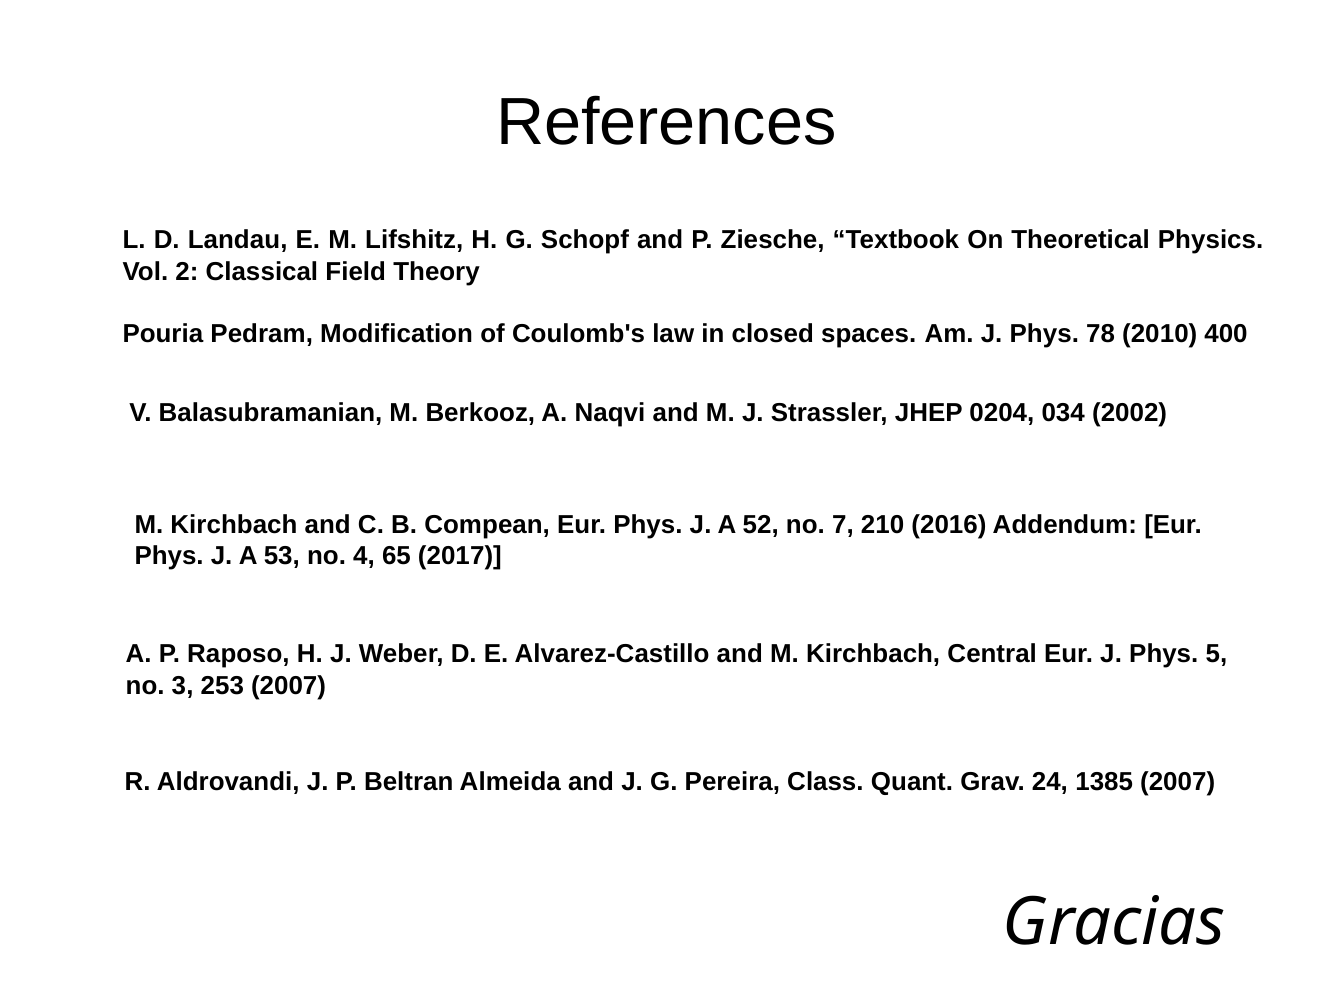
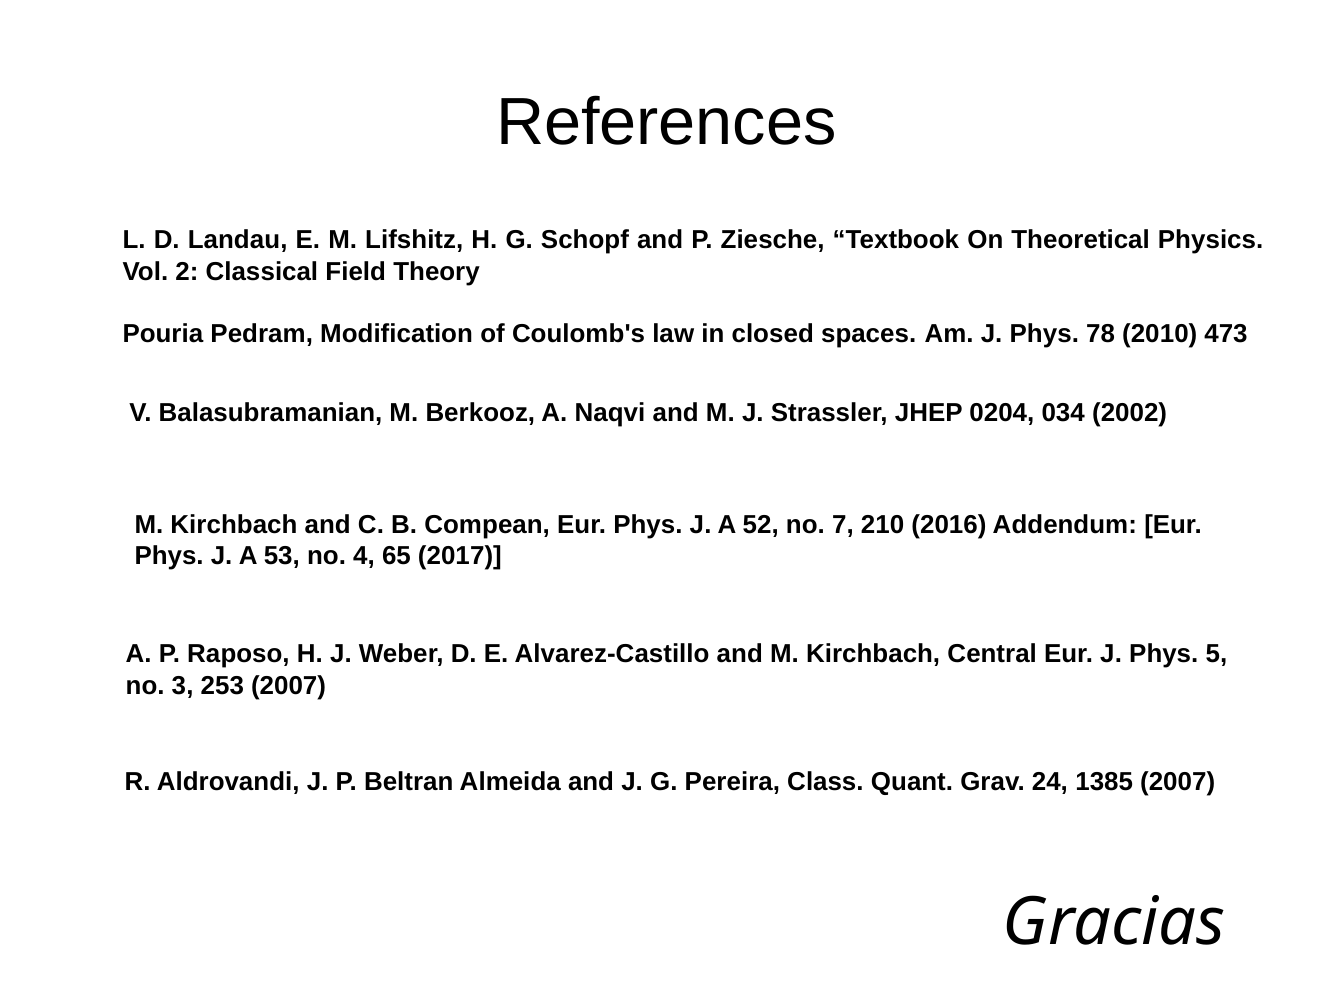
400: 400 -> 473 (1226, 334)
